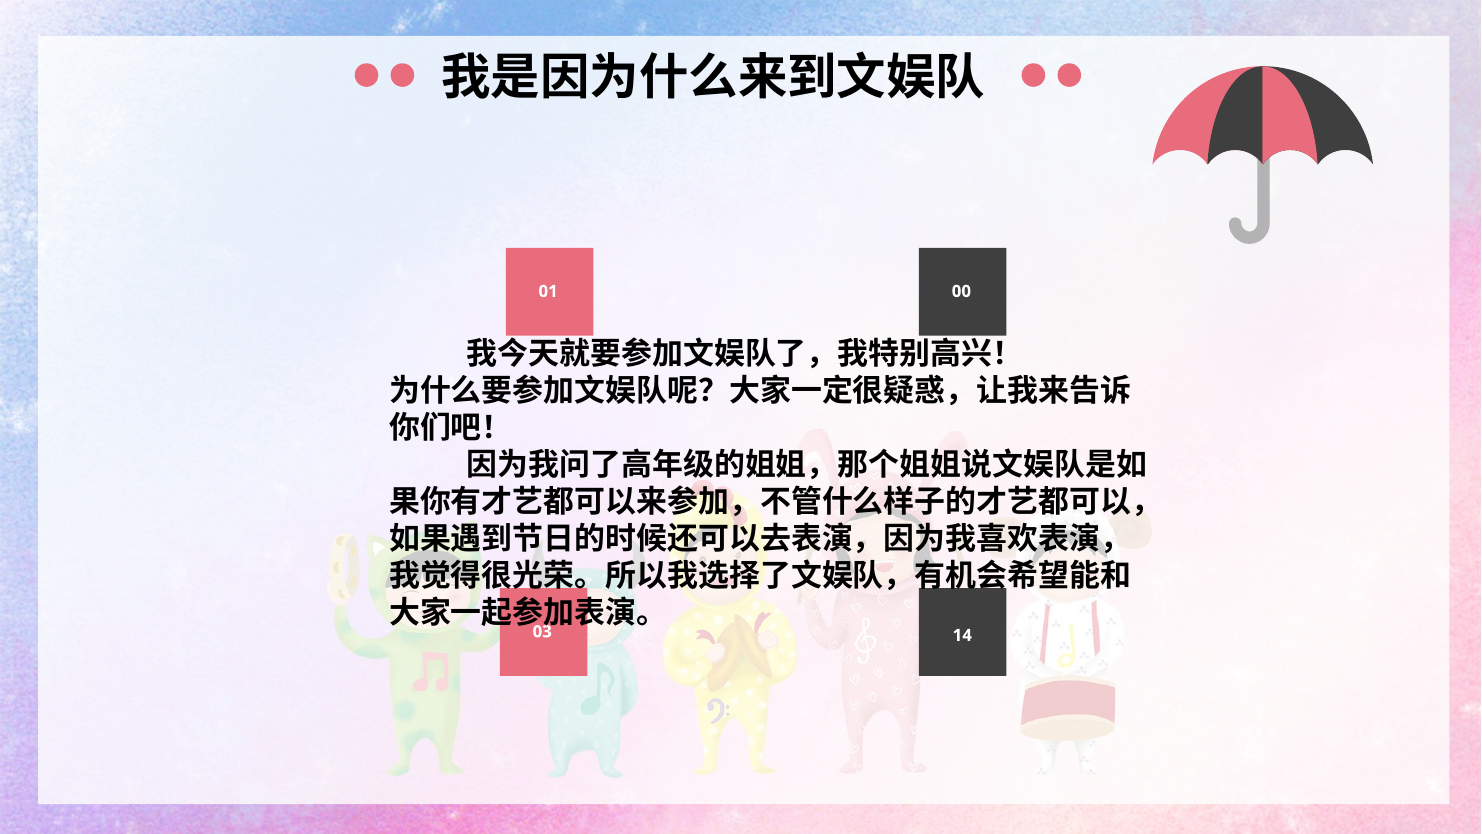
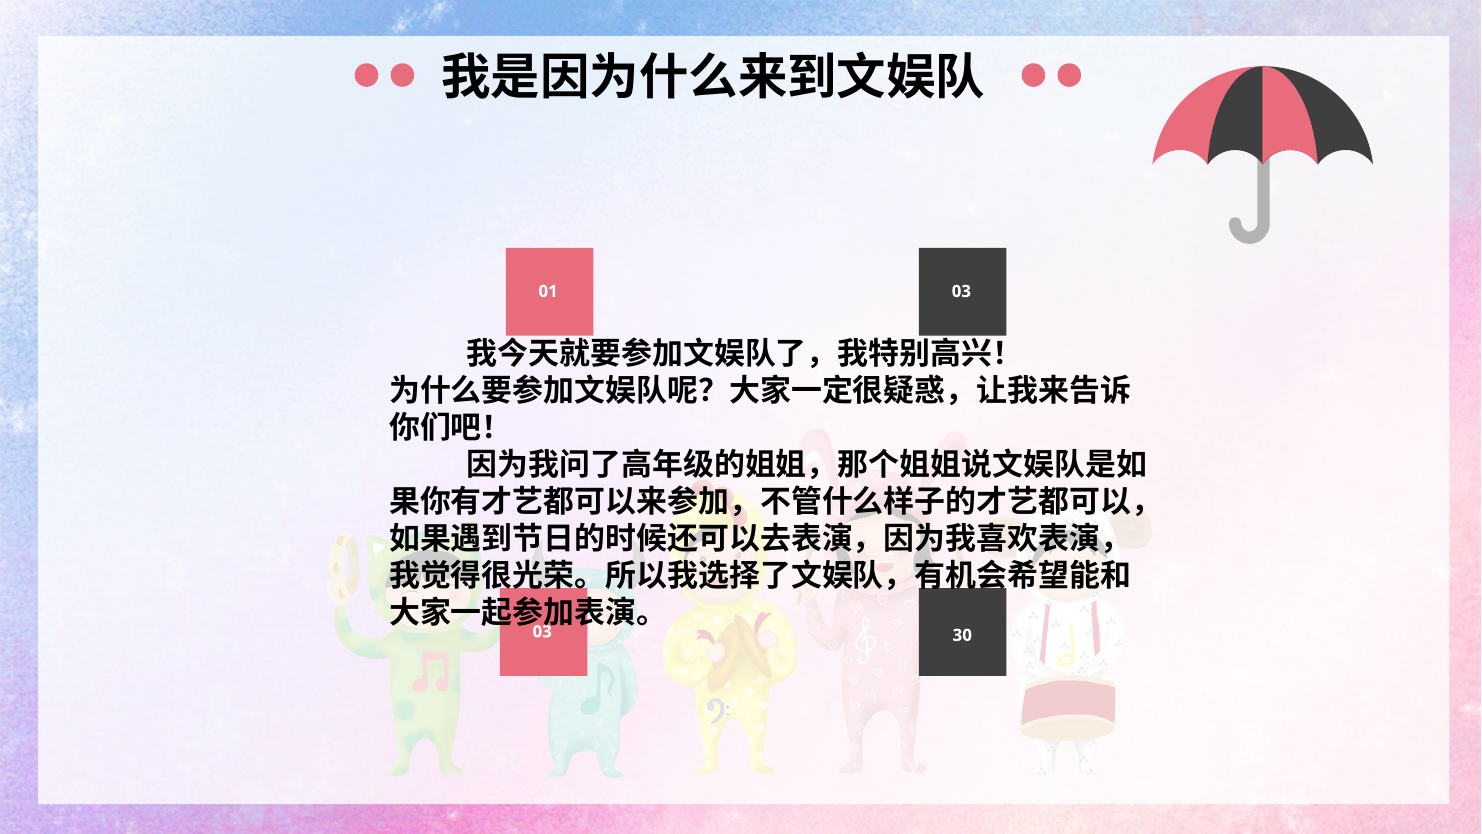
01 00: 00 -> 03 (961, 291)
14: 14 -> 30 (962, 635)
